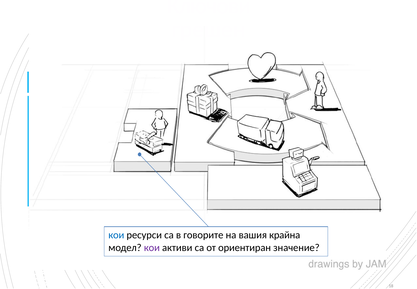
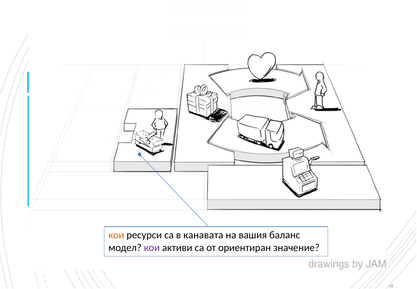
кои colour: blue -> orange (116, 235)
говорите: говорите -> канавата (203, 235)
крайна: крайна -> баланс (285, 235)
